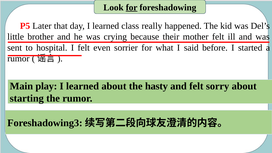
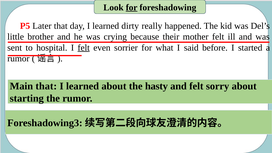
class: class -> dirty (130, 26)
felt underline: none -> present (84, 48)
Main play: play -> that (46, 86)
